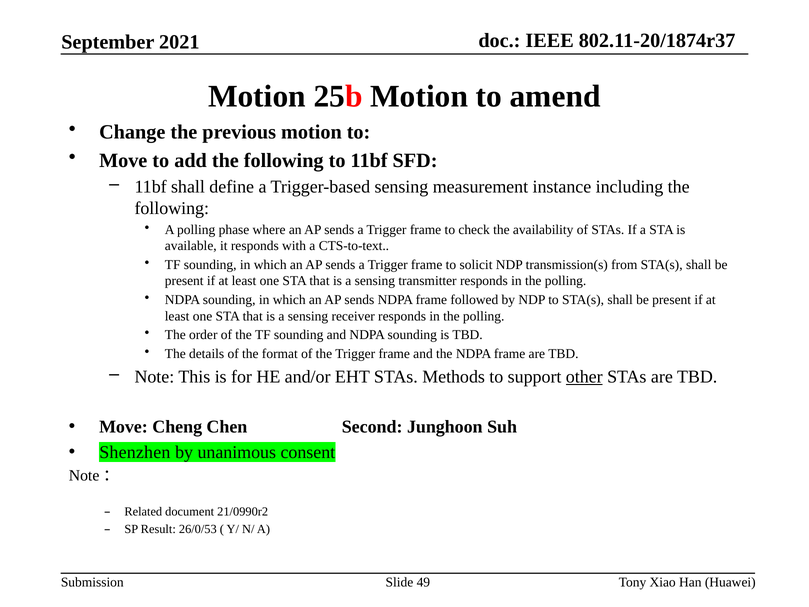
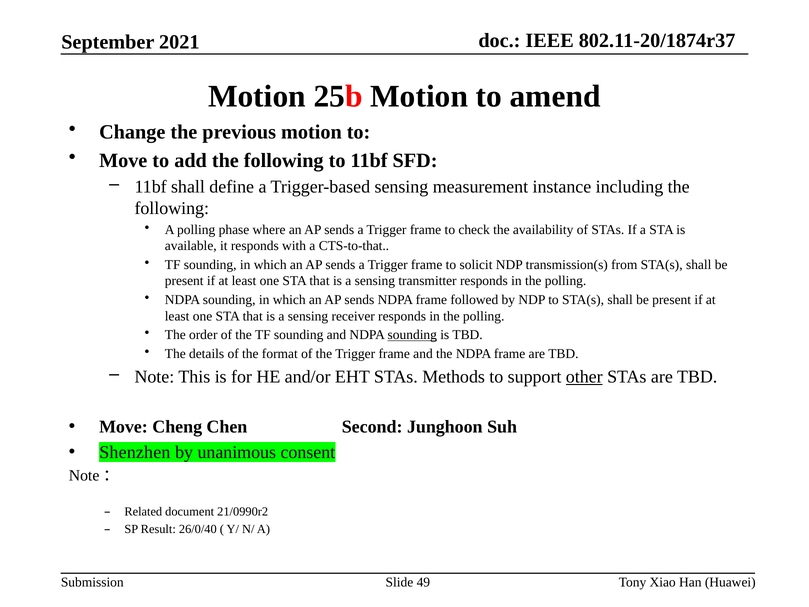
CTS-to-text: CTS-to-text -> CTS-to-that (354, 246)
sounding underline: none -> present (412, 335)
26/0/53: 26/0/53 -> 26/0/40 (198, 529)
